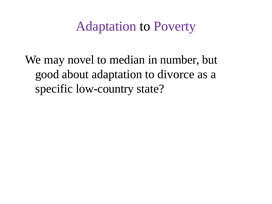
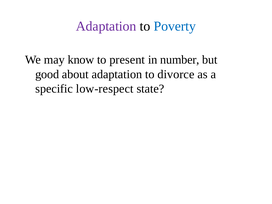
Poverty colour: purple -> blue (175, 26)
novel: novel -> know (81, 60)
median: median -> present (127, 60)
low-country: low-country -> low-respect (105, 89)
